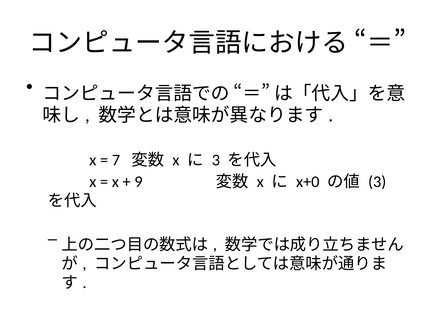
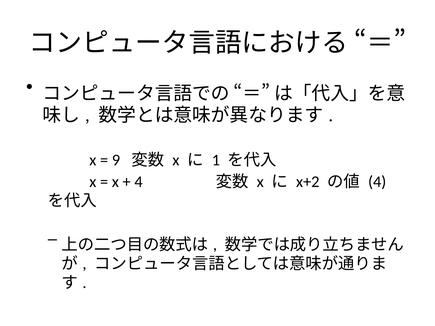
7: 7 -> 9 (116, 160)
3: 3 -> 1 (216, 160)
9: 9 -> 4 (138, 182)
x+0: x+0 -> x+2 (308, 182)
3: 3 -> 4 (377, 182)
